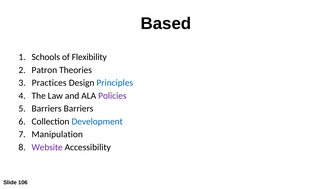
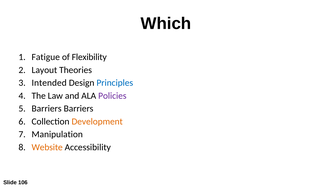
Based: Based -> Which (166, 24)
Schools: Schools -> Fatigue (46, 57)
Patron: Patron -> Layout (44, 70)
Practices: Practices -> Intended (49, 83)
Development colour: blue -> orange (97, 121)
Website colour: purple -> orange (47, 147)
